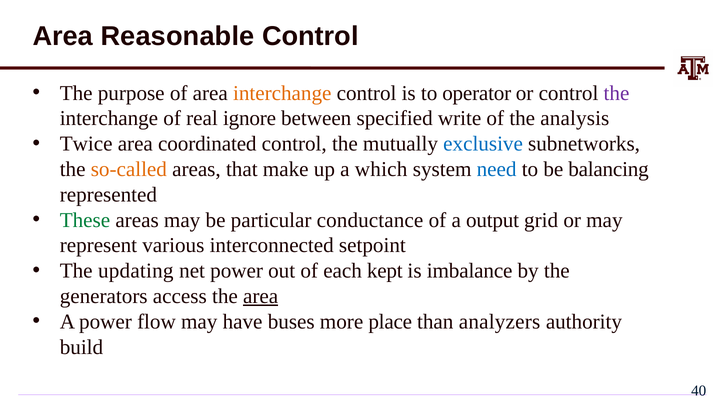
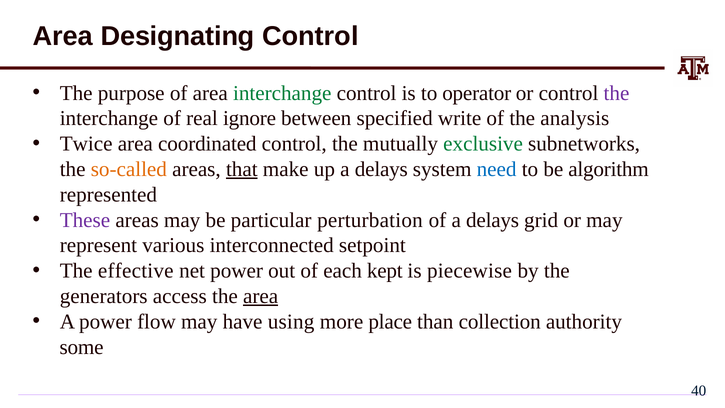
Reasonable: Reasonable -> Designating (178, 36)
interchange colour: orange -> green (282, 93)
exclusive colour: blue -> green (483, 144)
that underline: none -> present (242, 169)
up a which: which -> delays (381, 169)
balancing: balancing -> algorithm (609, 169)
These colour: green -> purple (85, 220)
conductance: conductance -> perturbation (370, 220)
of a output: output -> delays (493, 220)
updating: updating -> effective (136, 271)
imbalance: imbalance -> piecewise (469, 271)
buses: buses -> using (291, 322)
analyzers: analyzers -> collection (500, 322)
build: build -> some (82, 347)
